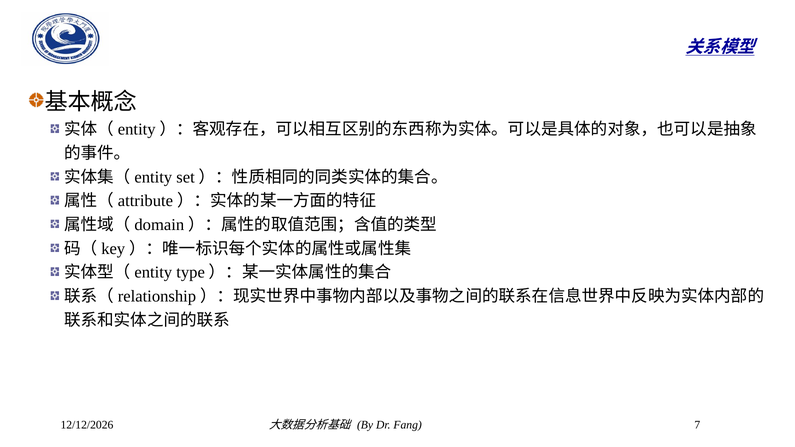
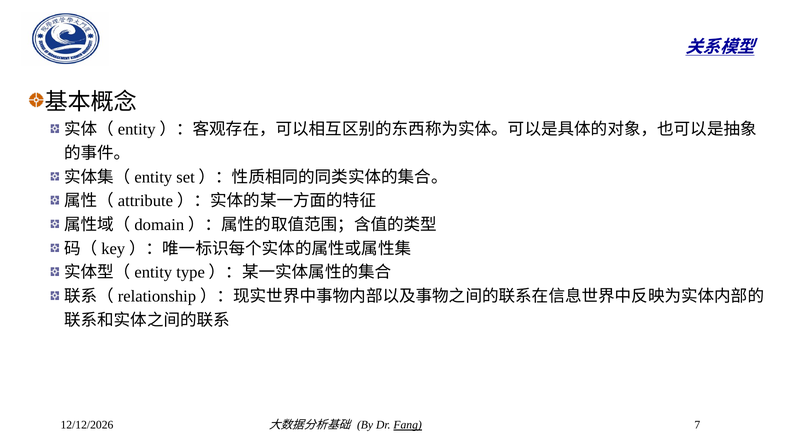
Fang underline: none -> present (408, 425)
